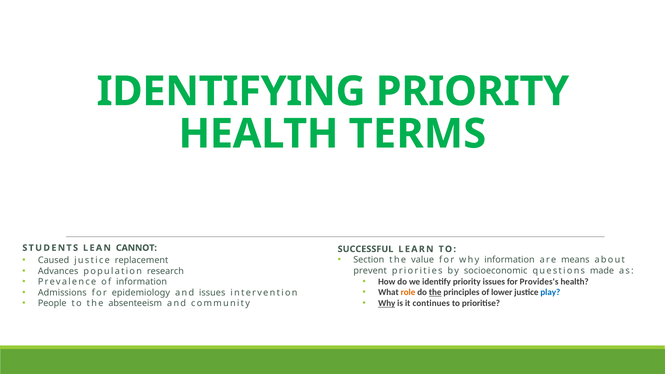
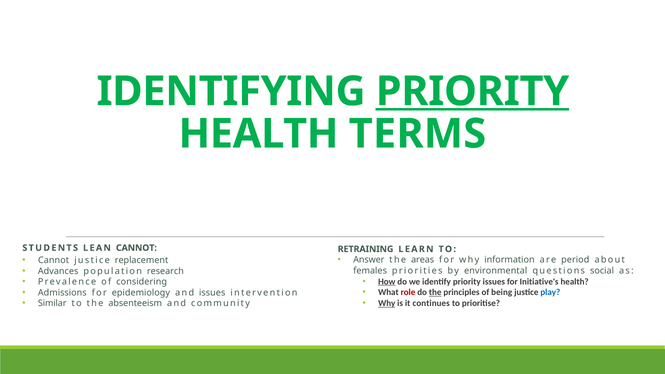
PRIORITY underline: none -> present (472, 92)
SUCCESSFUL: SUCCESSFUL -> RETRAINING (366, 249)
Section: Section -> Answer (369, 260)
value: value -> areas (423, 260)
means: means -> period (575, 260)
Caused: Caused -> Cannot (54, 260)
prevent: prevent -> females (370, 271)
socioeconomic: socioeconomic -> environmental (496, 271)
made: made -> social (602, 271)
How underline: none -> present (387, 282)
Provides's: Provides's -> Initiative's (539, 282)
of information: information -> considering (142, 282)
role colour: orange -> red (408, 292)
lower: lower -> being (502, 292)
People: People -> Similar (52, 304)
